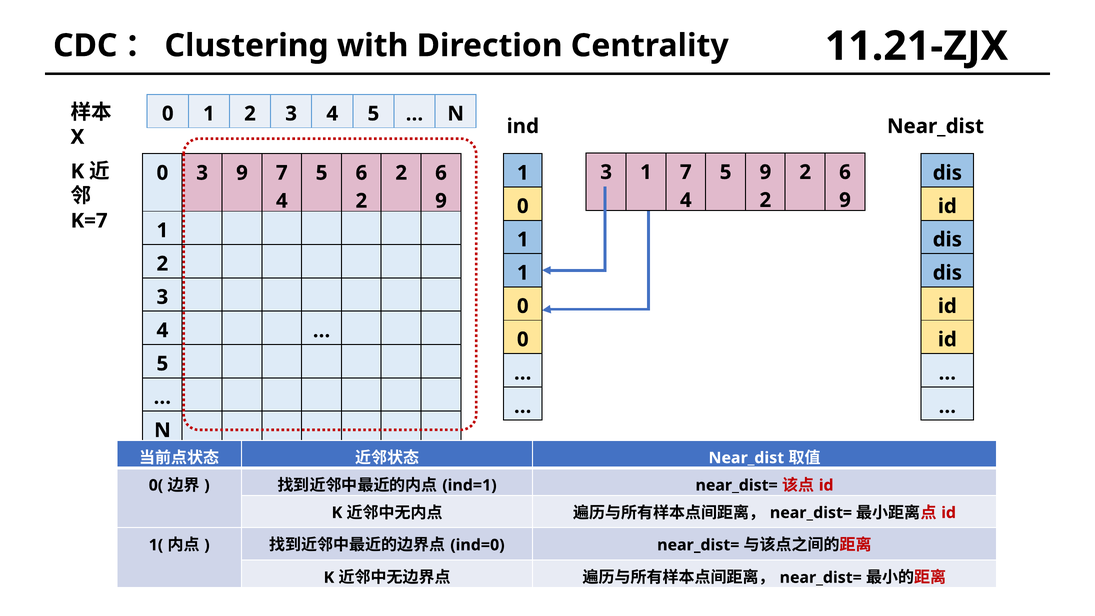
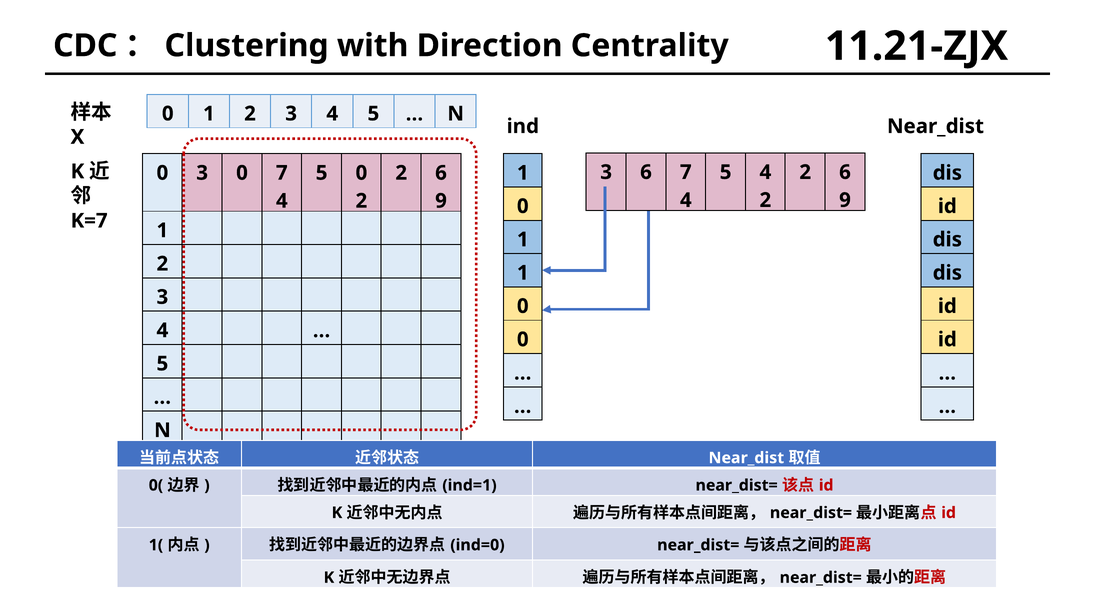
3 1: 1 -> 6 (646, 172)
5 9: 9 -> 4 (765, 172)
3 9: 9 -> 0 (242, 173)
5 6: 6 -> 0 (361, 173)
